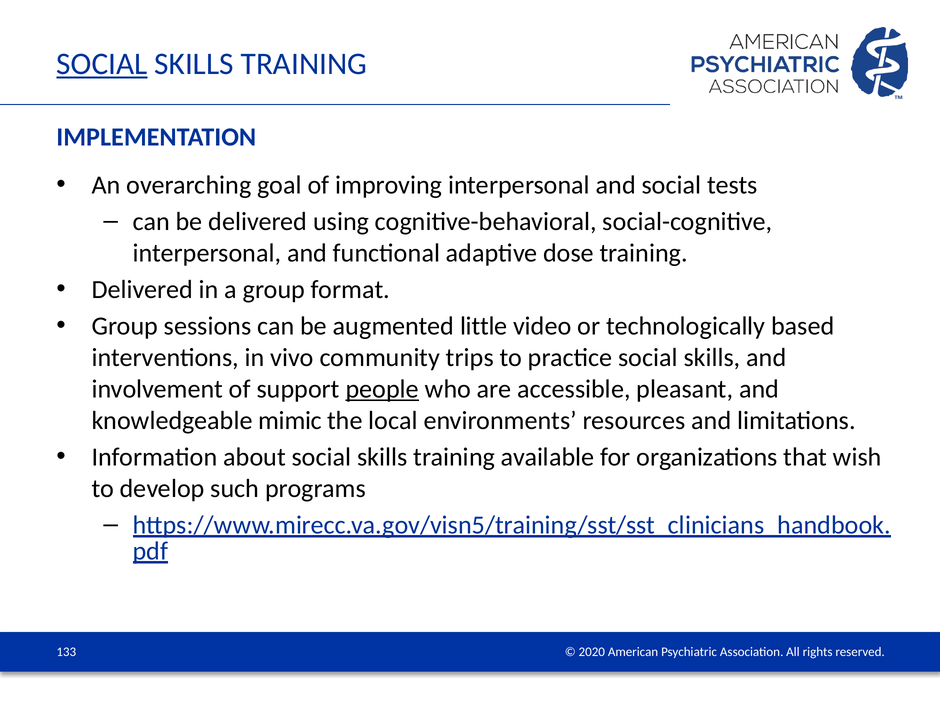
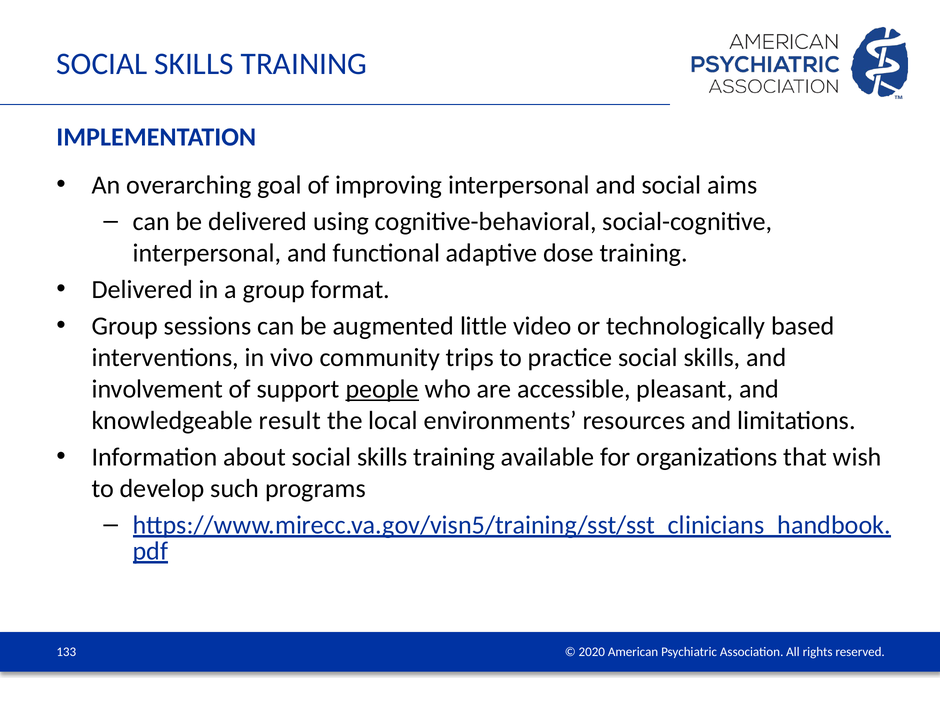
SOCIAL underline: present -> none (102, 64)
tests: tests -> aims (732, 185)
mimic: mimic -> result (290, 420)
